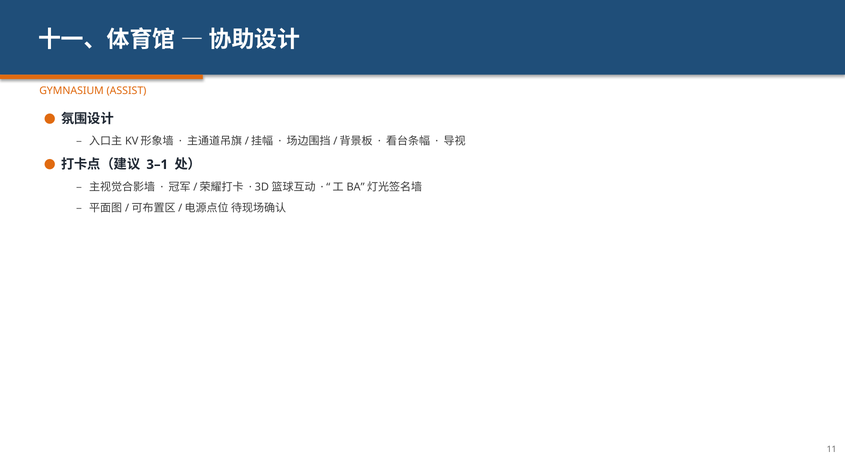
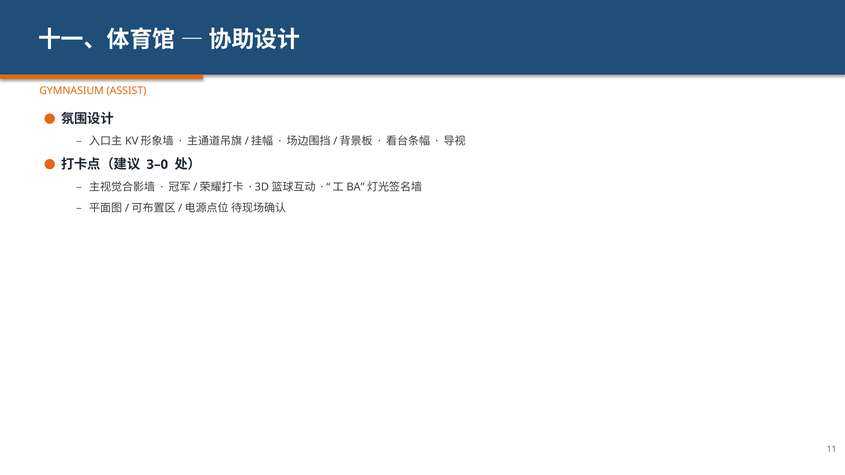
3–1: 3–1 -> 3–0 (157, 165)
